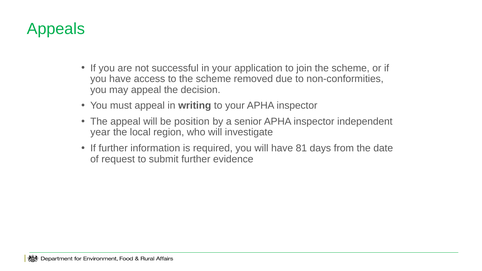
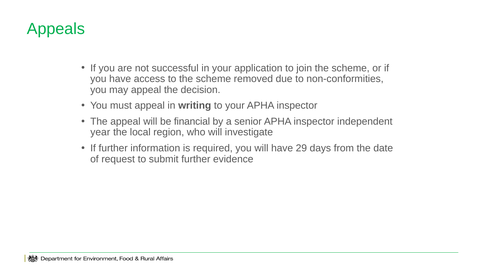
position: position -> financial (192, 122)
81: 81 -> 29 (301, 148)
